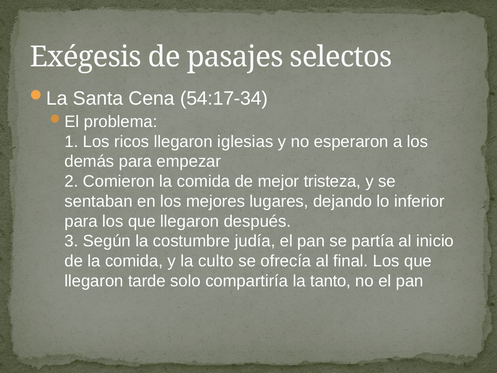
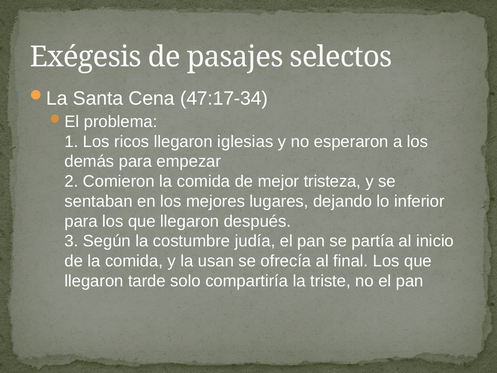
54:17-34: 54:17-34 -> 47:17-34 (224, 98)
culto: culto -> usan (216, 261)
tanto: tanto -> triste (330, 281)
